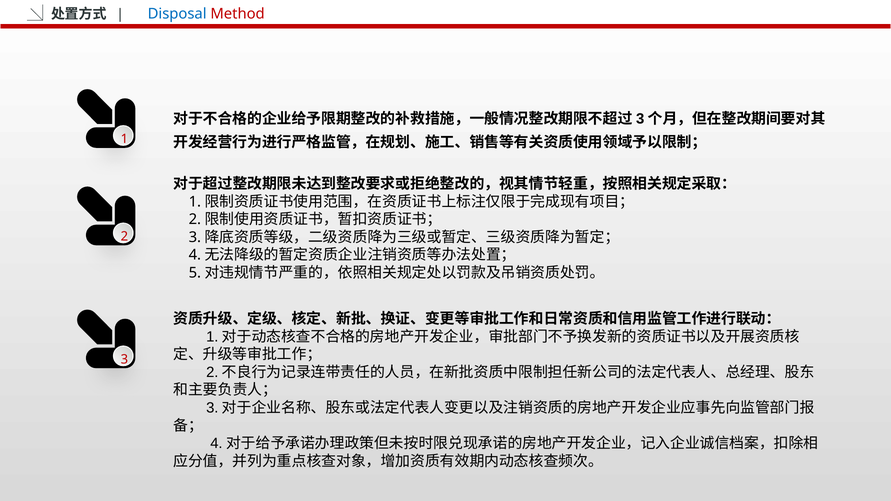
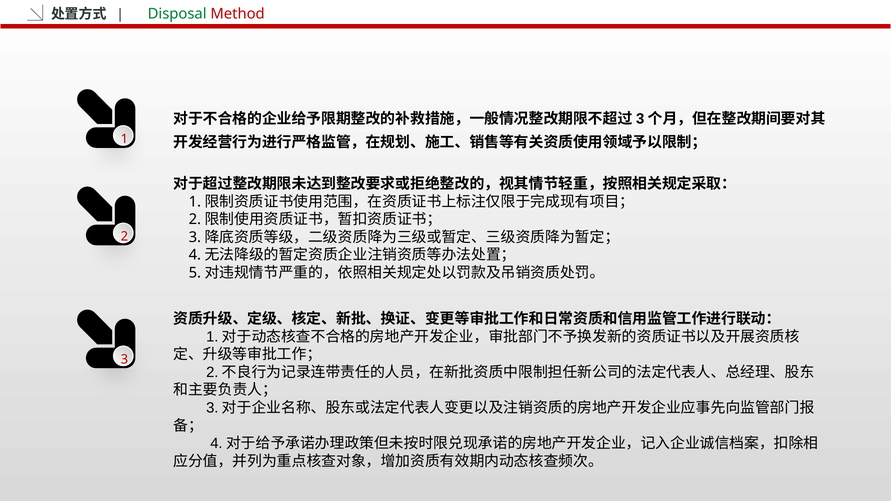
Disposal colour: blue -> green (177, 14)
